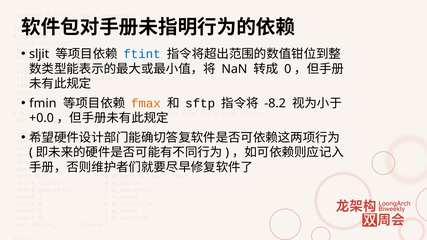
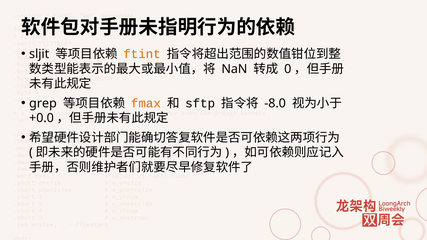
ftint colour: blue -> orange (142, 54)
fmin: fmin -> grep (43, 103)
-8.2: -8.2 -> -8.0 (275, 103)
